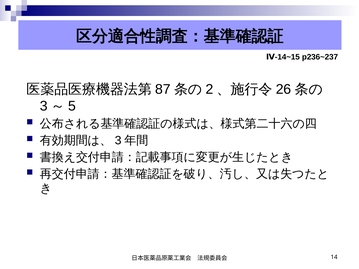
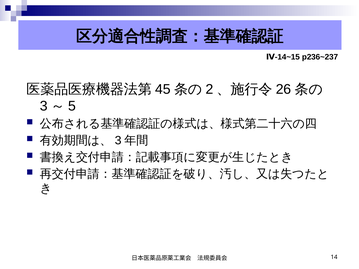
87: 87 -> 45 (163, 89)
